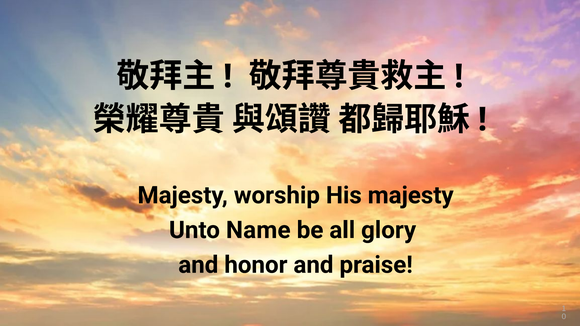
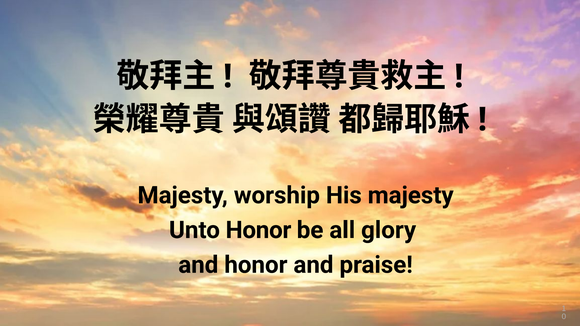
Unto Name: Name -> Honor (258, 230)
